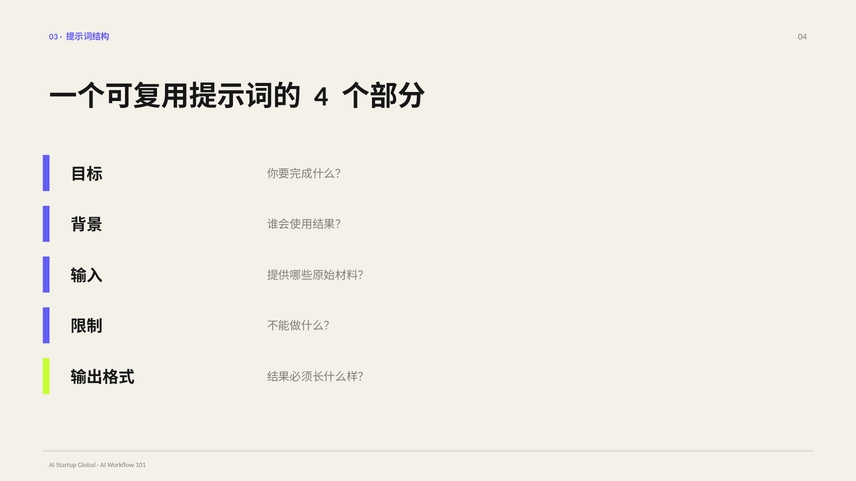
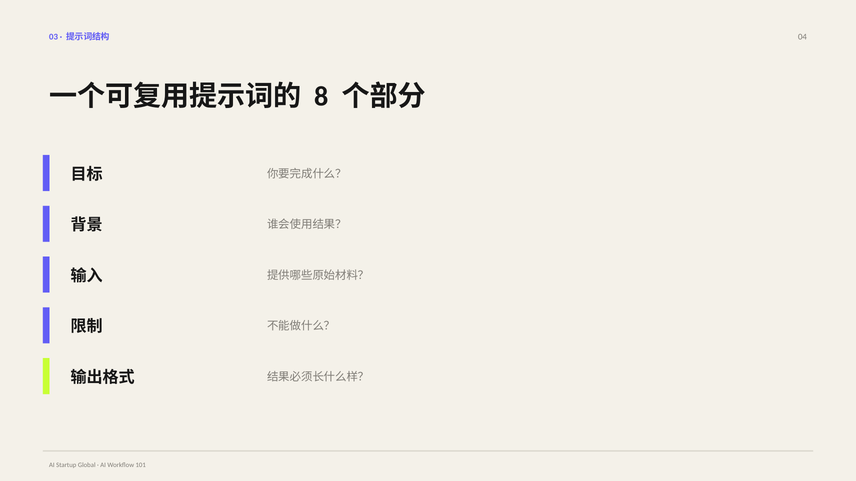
4: 4 -> 8 (322, 97)
